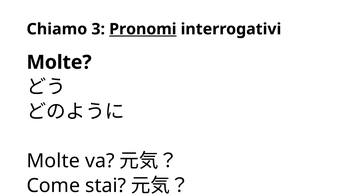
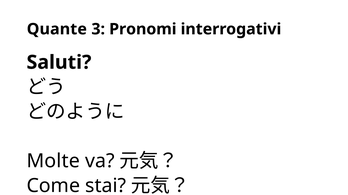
Chiamo: Chiamo -> Quante (57, 29)
Pronomi underline: present -> none (143, 29)
Molte: Molte -> Saluti (59, 63)
